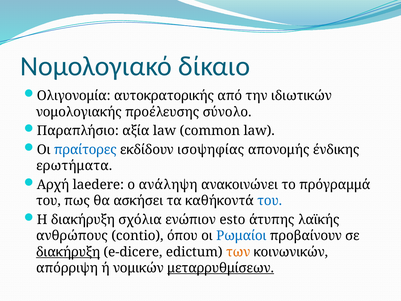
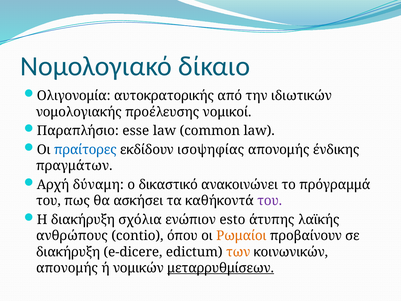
σύνολο: σύνολο -> νομικοί (227, 112)
αξία: αξία -> esse (136, 131)
ερωτήματα: ερωτήματα -> πραγμάτων (74, 166)
laedere: laedere -> δύναμη (98, 185)
ανάληψη: ανάληψη -> δικαστικό (168, 185)
του colour: blue -> purple (270, 201)
Ρωμαίοι colour: blue -> orange (241, 236)
διακήρυξη underline: present -> none (68, 252)
απόρριψη: απόρριψη -> απονομής (67, 268)
